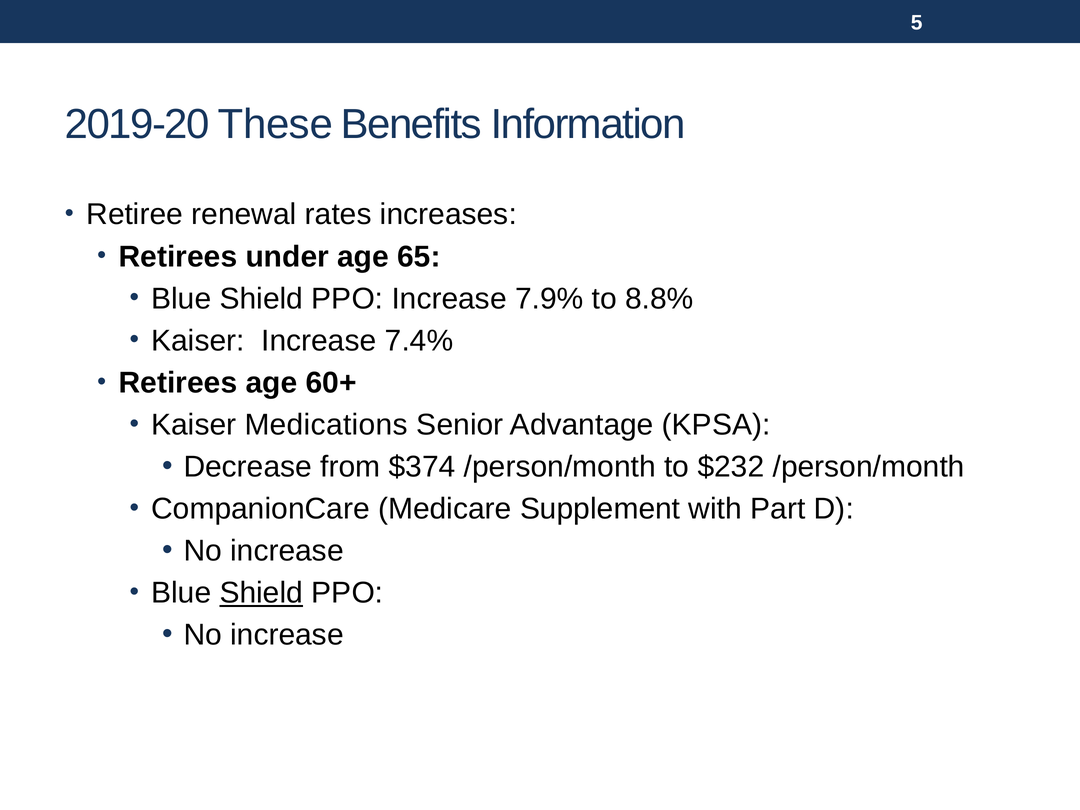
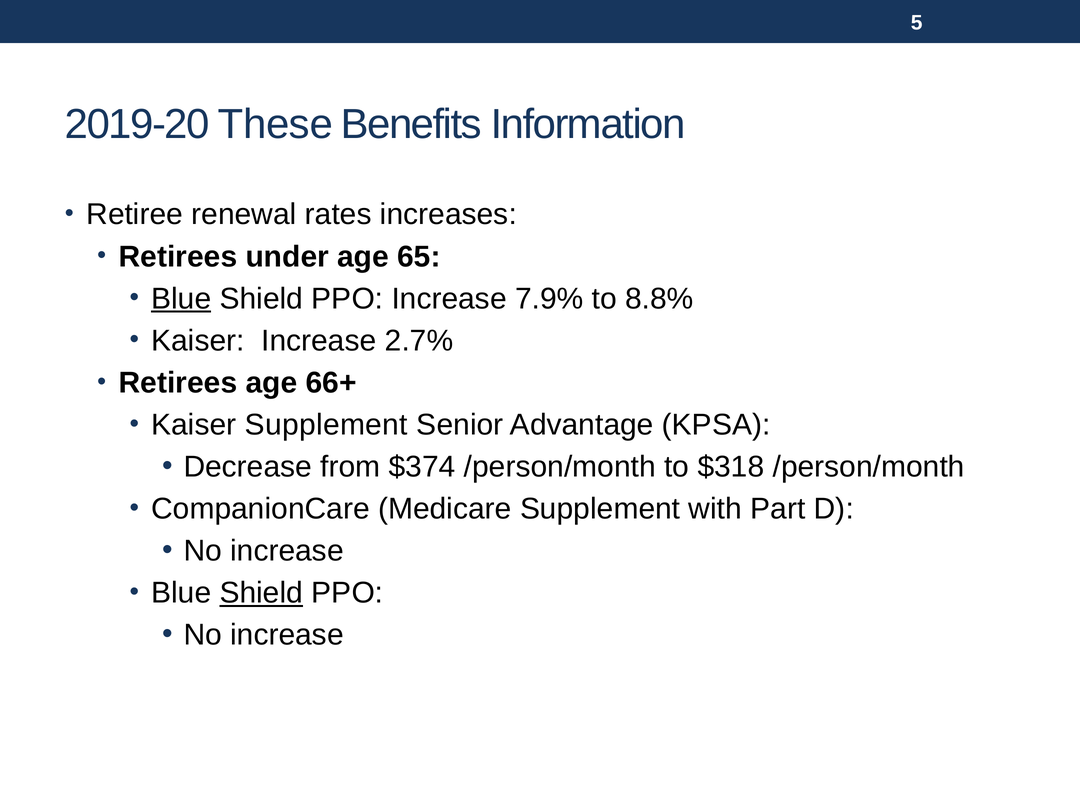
Blue underline: none -> present (181, 299)
7.4%: 7.4% -> 2.7% (419, 341)
60+: 60+ -> 66+ (331, 383)
Kaiser Medications: Medications -> Supplement (326, 425)
$232: $232 -> $318 (731, 467)
